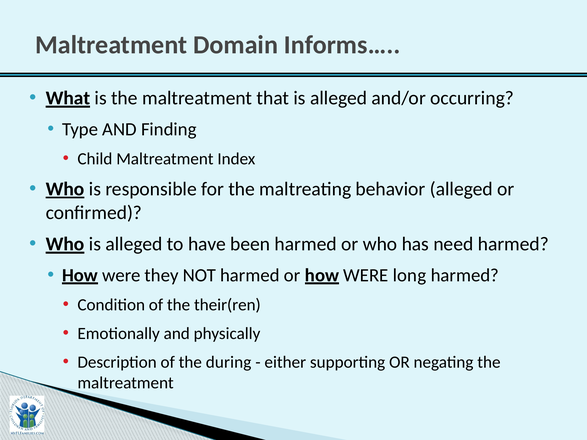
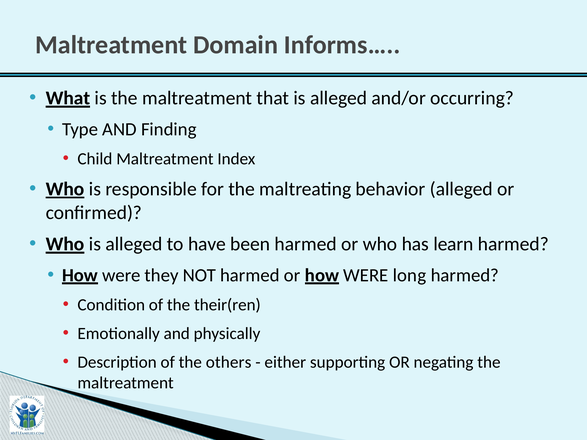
need: need -> learn (453, 244)
during: during -> others (229, 362)
